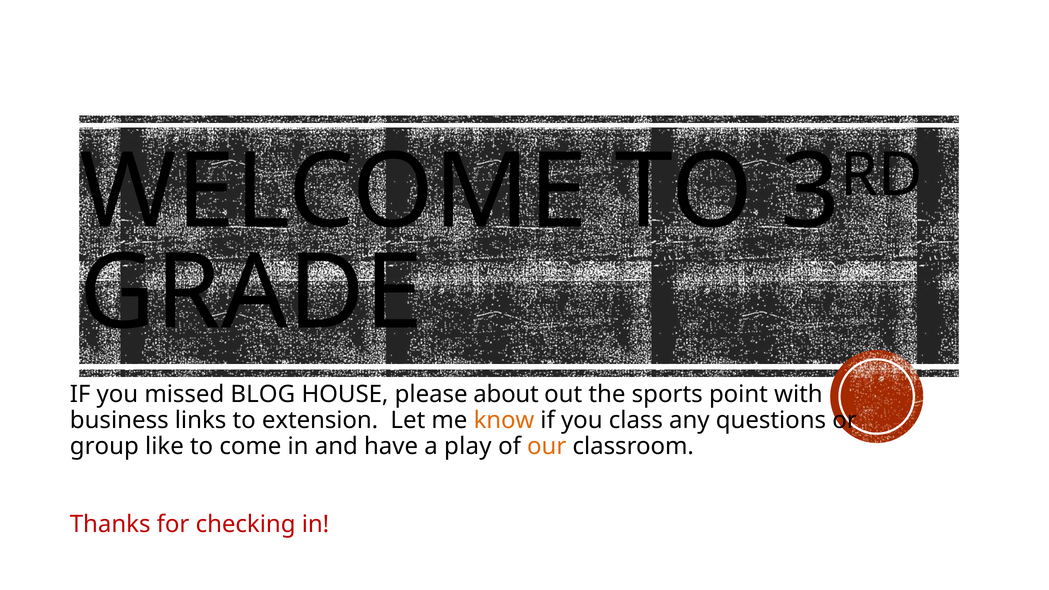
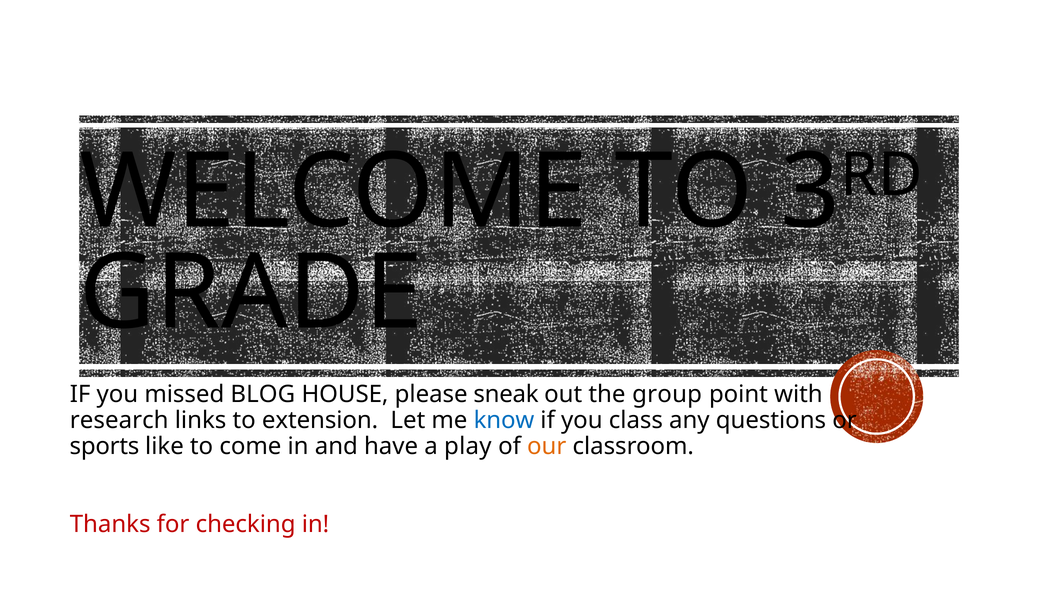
about: about -> sneak (506, 394)
sports: sports -> group (667, 394)
business: business -> research (119, 420)
know colour: orange -> blue (504, 420)
group: group -> sports (104, 446)
